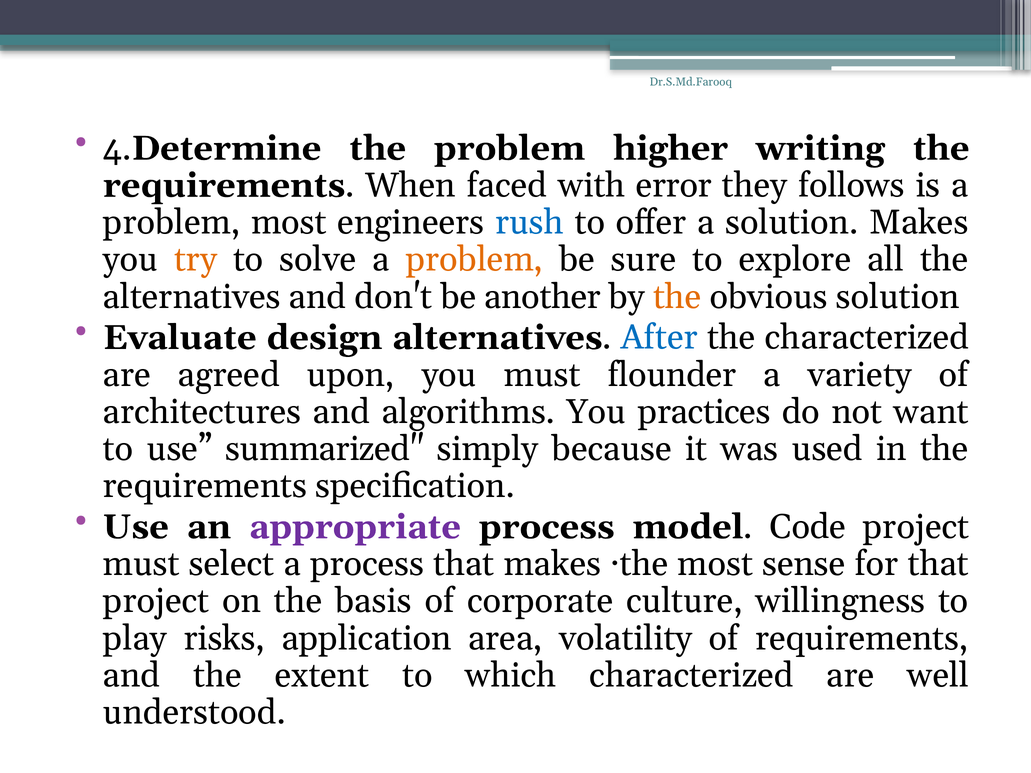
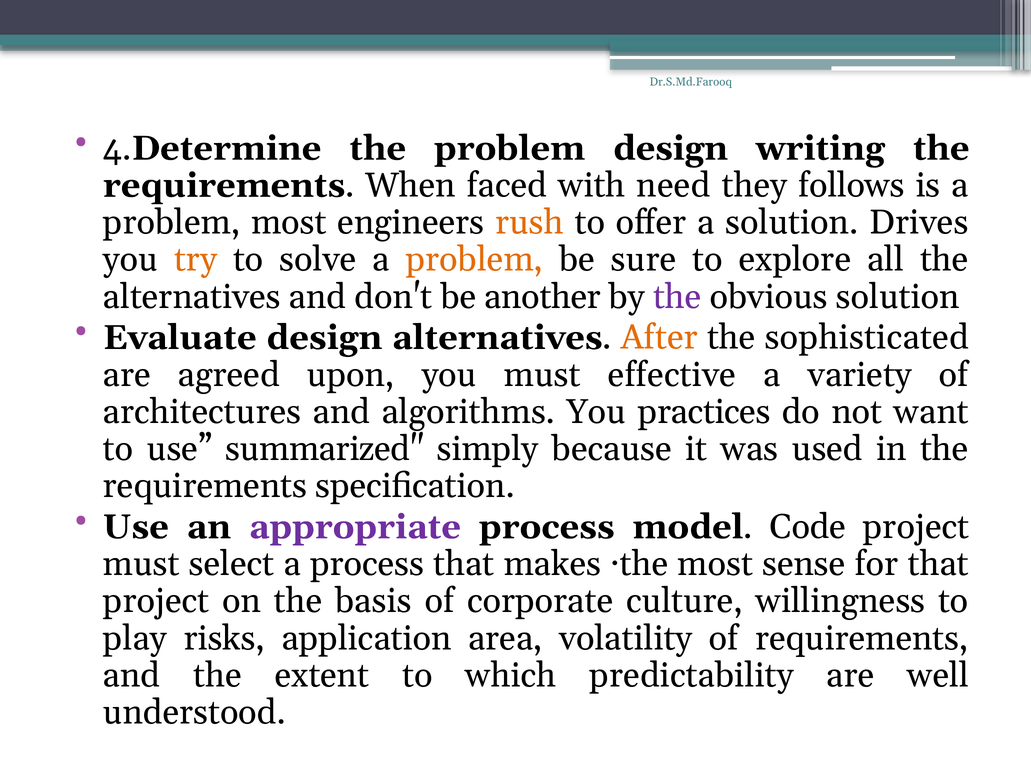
problem higher: higher -> design (671, 148)
error: error -> need (673, 185)
rush colour: blue -> orange (529, 223)
solution Makes: Makes -> Drives (919, 223)
the colour: orange -> purple (677, 297)
After colour: blue -> orange (659, 338)
the characterized: characterized -> sophisticated (867, 338)
flounder: flounder -> effective (672, 375)
which characterized: characterized -> predictability (691, 675)
